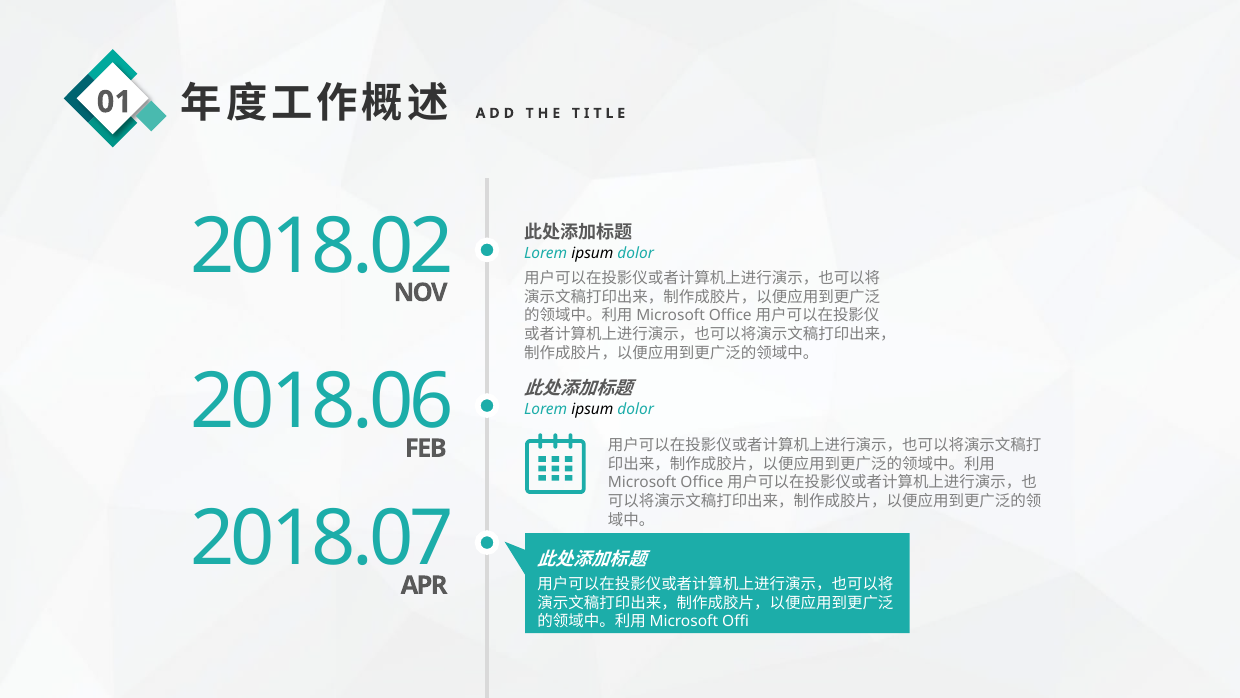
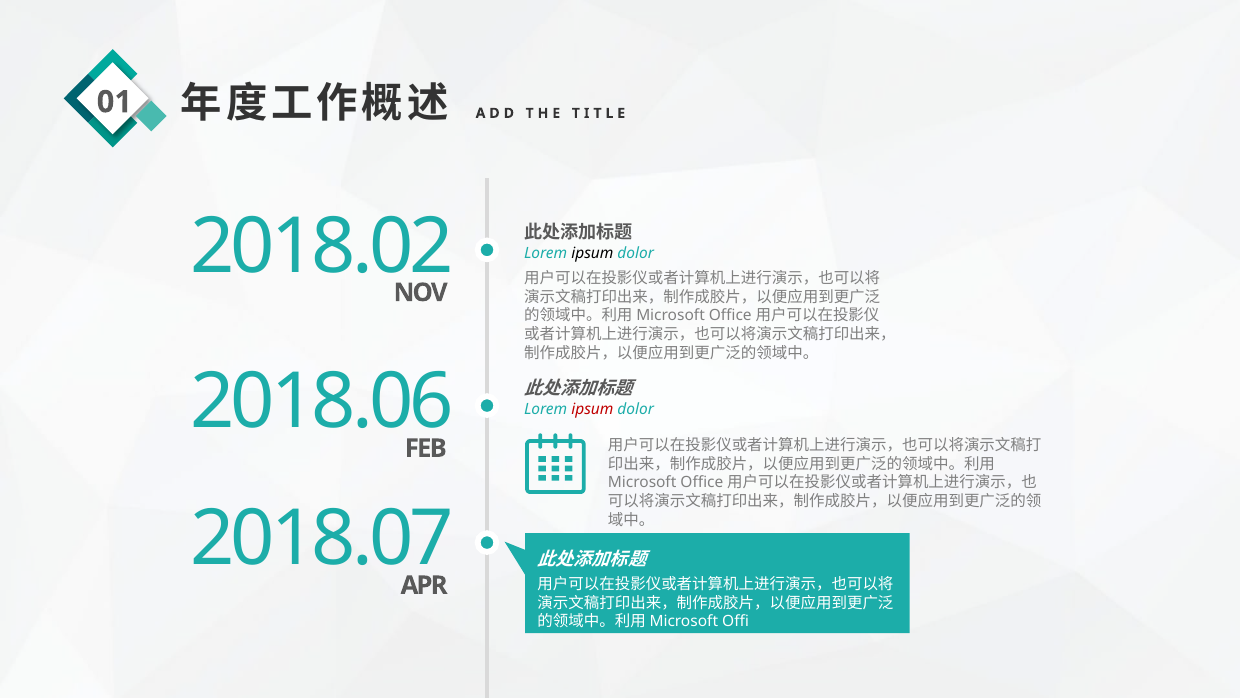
ipsum colour: black -> red (592, 409)
